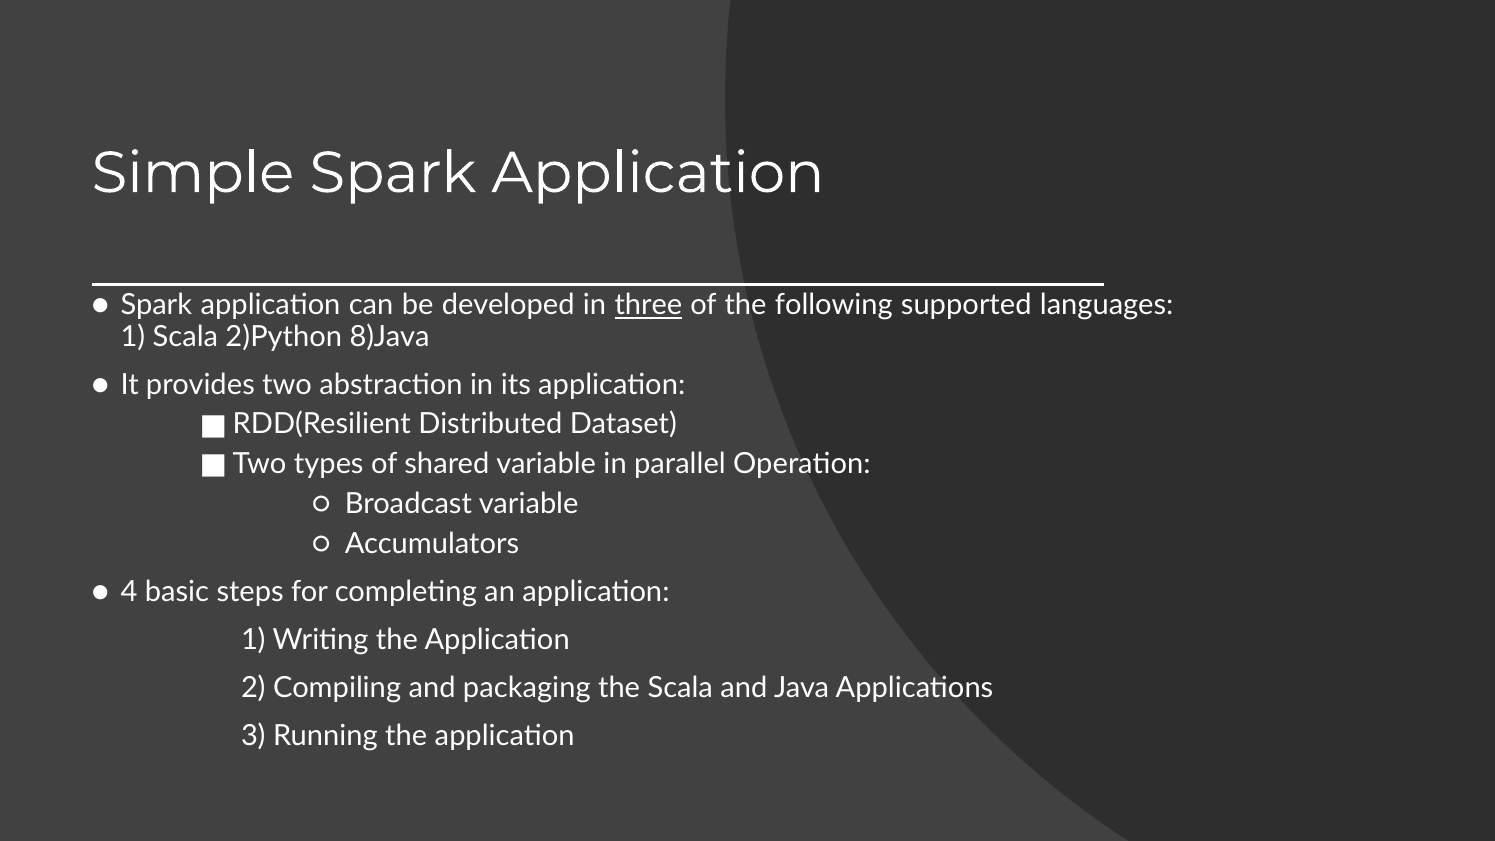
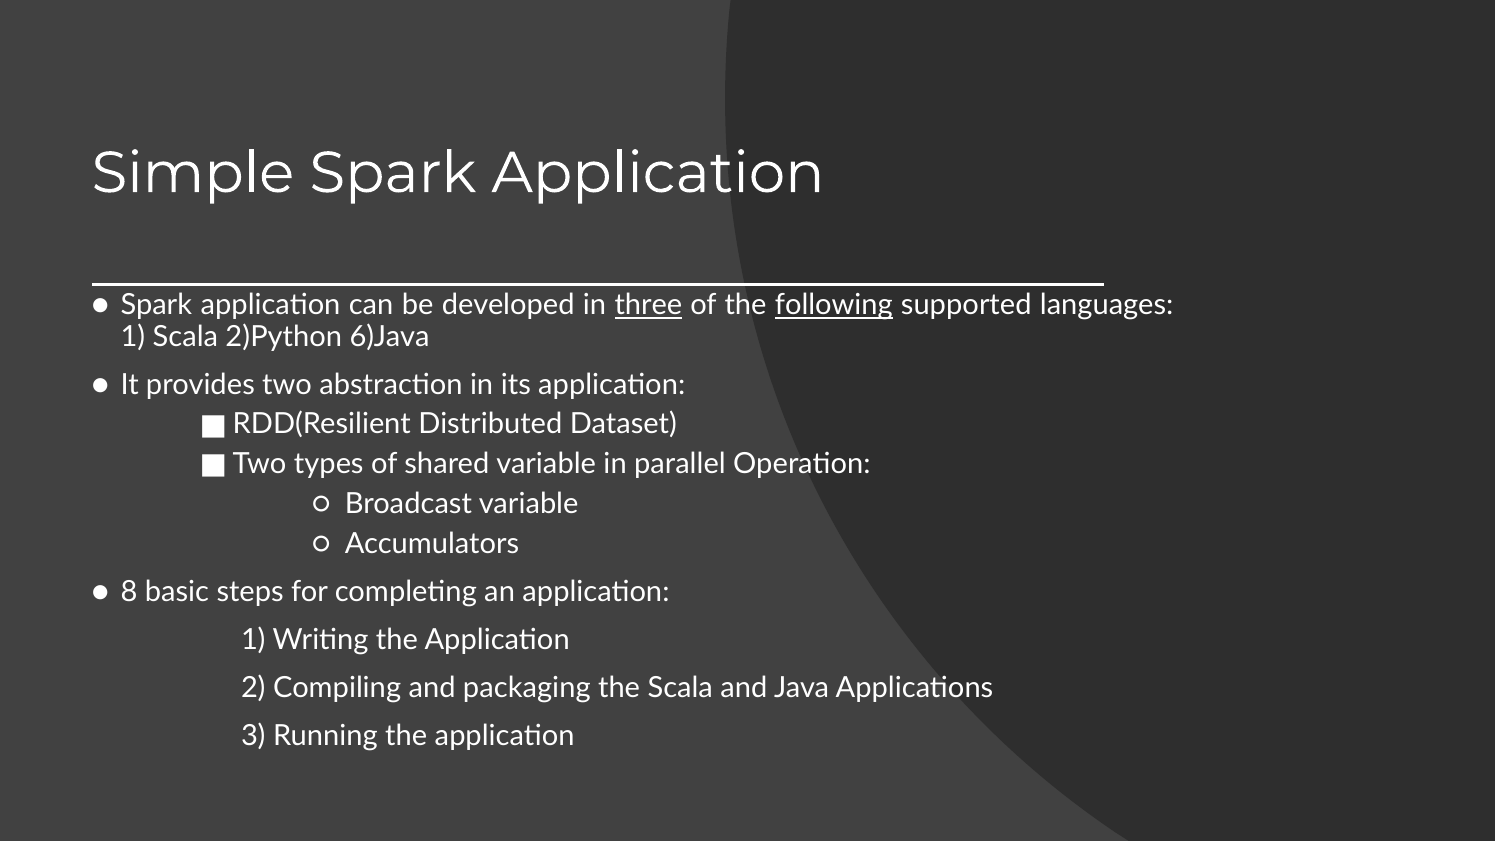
following underline: none -> present (834, 305)
8)Java: 8)Java -> 6)Java (390, 337)
4: 4 -> 8 (129, 592)
